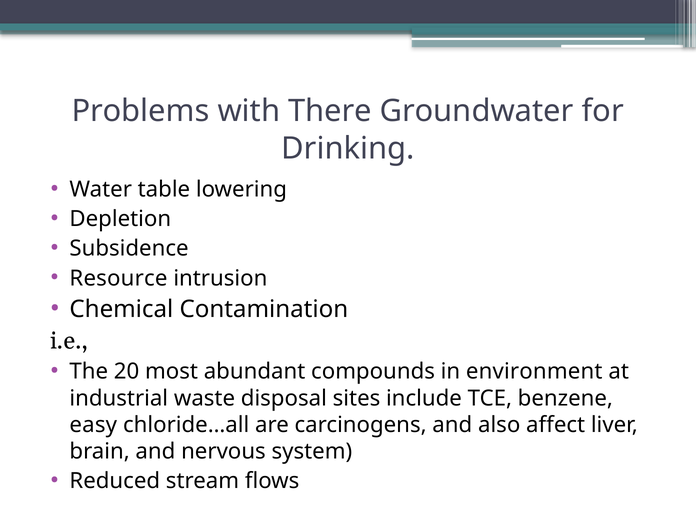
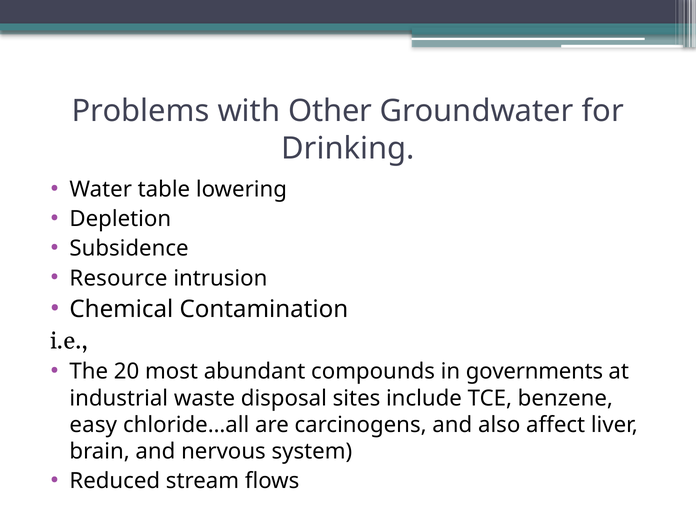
There: There -> Other (330, 111)
environment: environment -> governments (534, 372)
